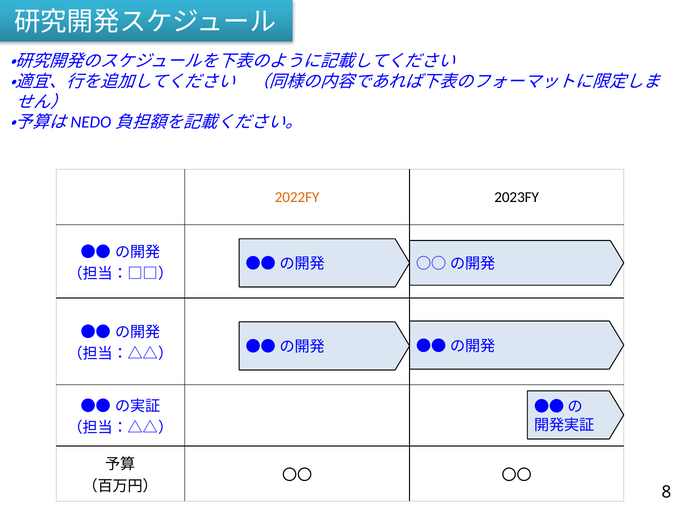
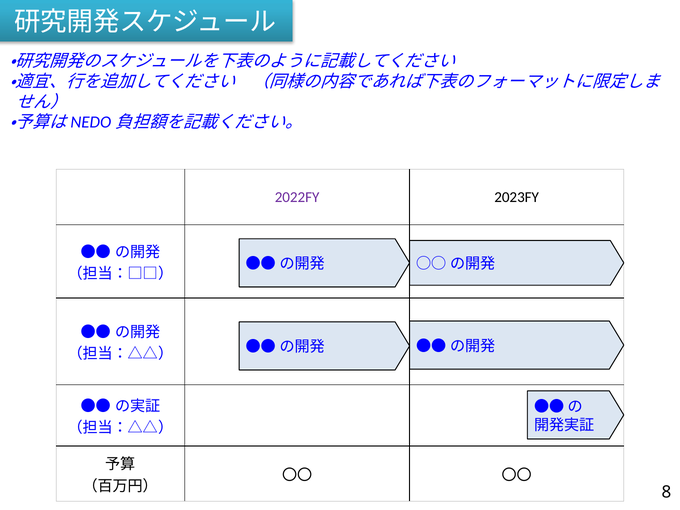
2022FY colour: orange -> purple (297, 197)
